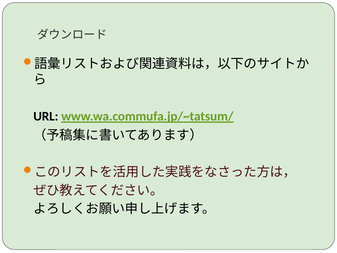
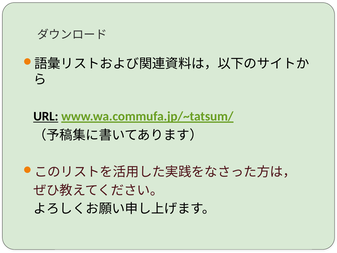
URL underline: none -> present (46, 116)
